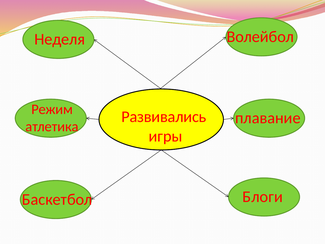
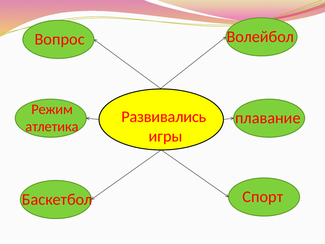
Неделя: Неделя -> Вопрос (60, 39)
Блоги: Блоги -> Спорт (263, 197)
